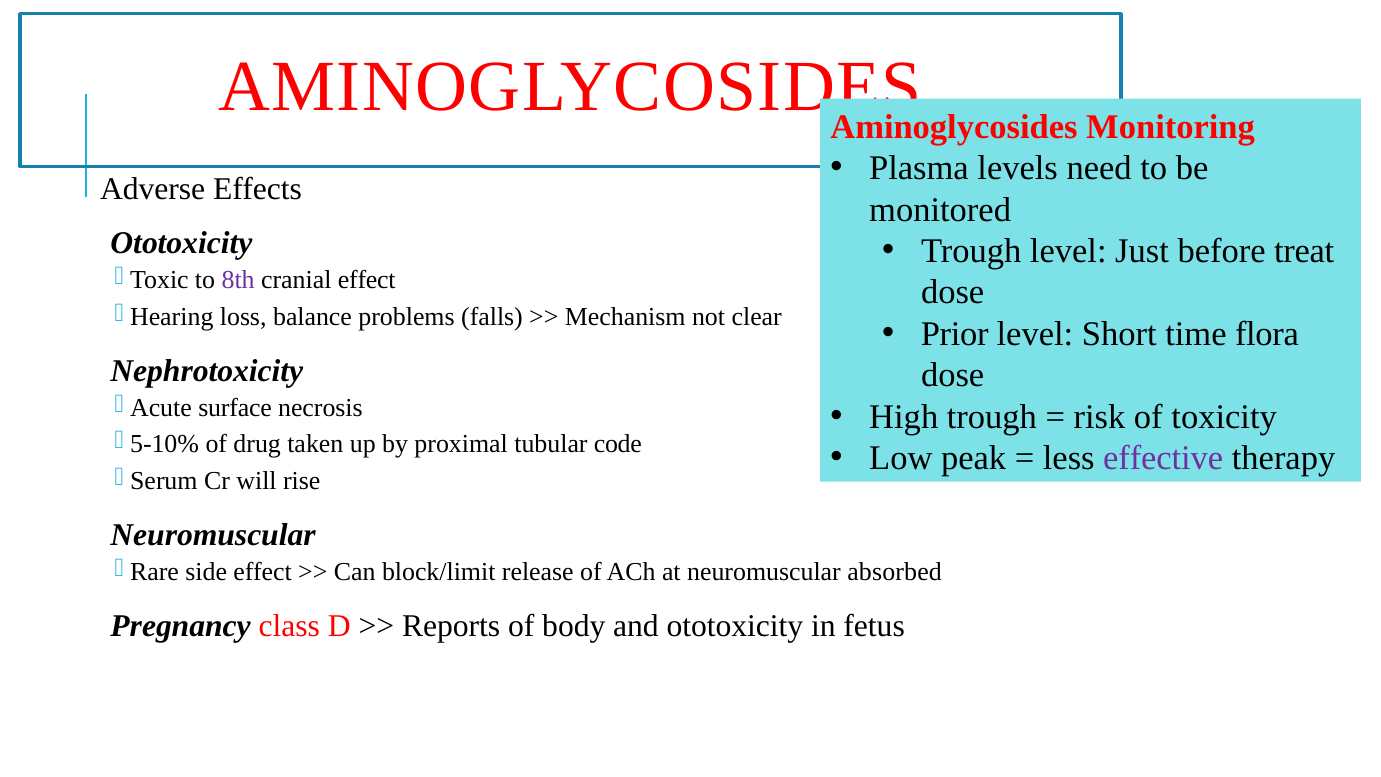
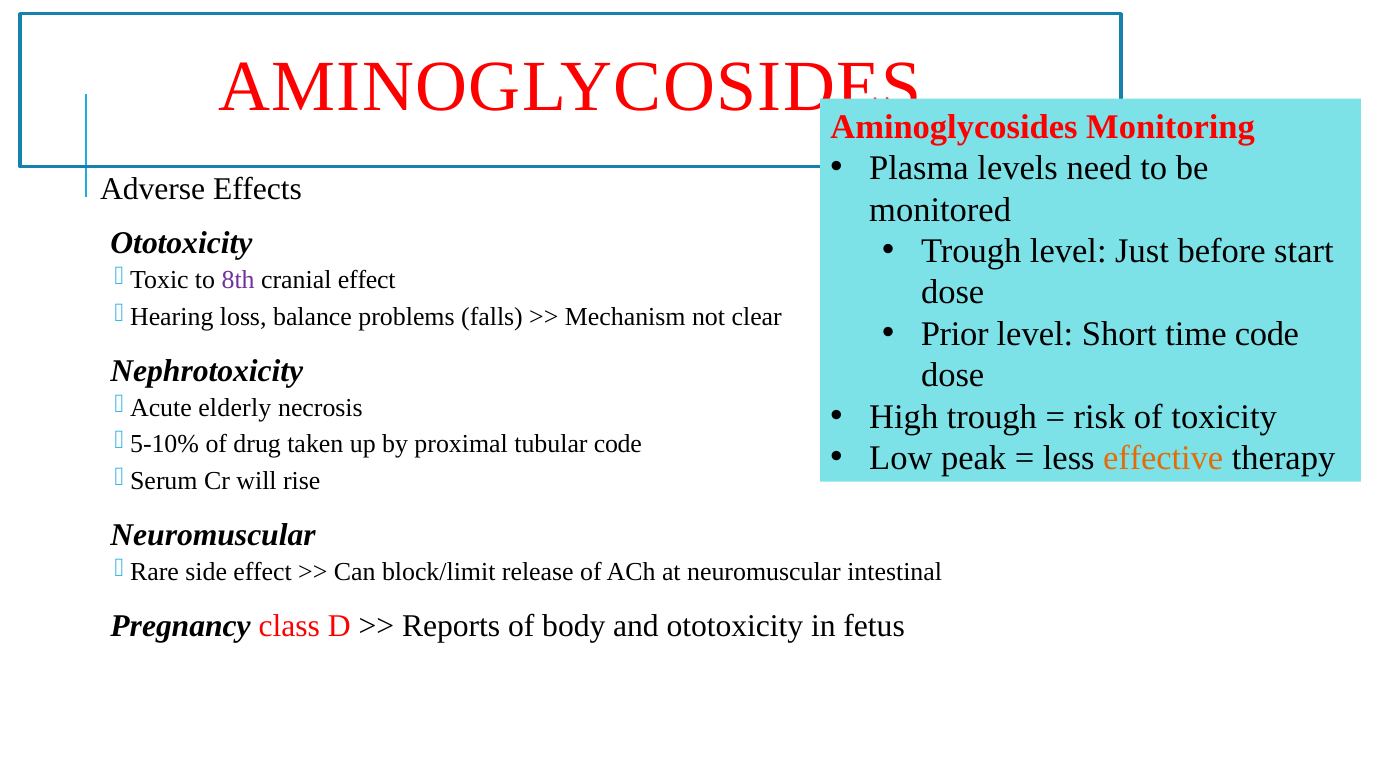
treat: treat -> start (1304, 251)
time flora: flora -> code (1267, 334)
surface: surface -> elderly (235, 407)
effective colour: purple -> orange (1163, 458)
absorbed: absorbed -> intestinal (895, 572)
